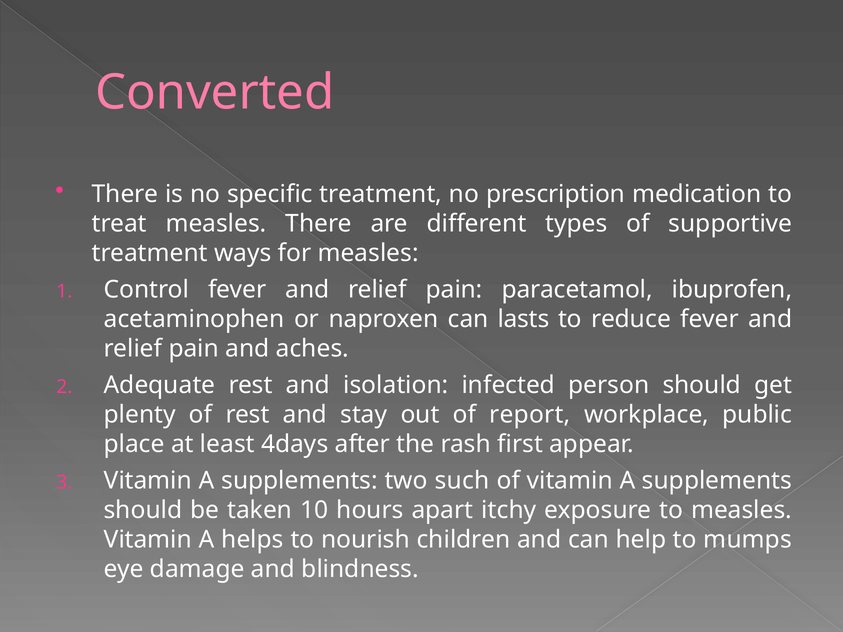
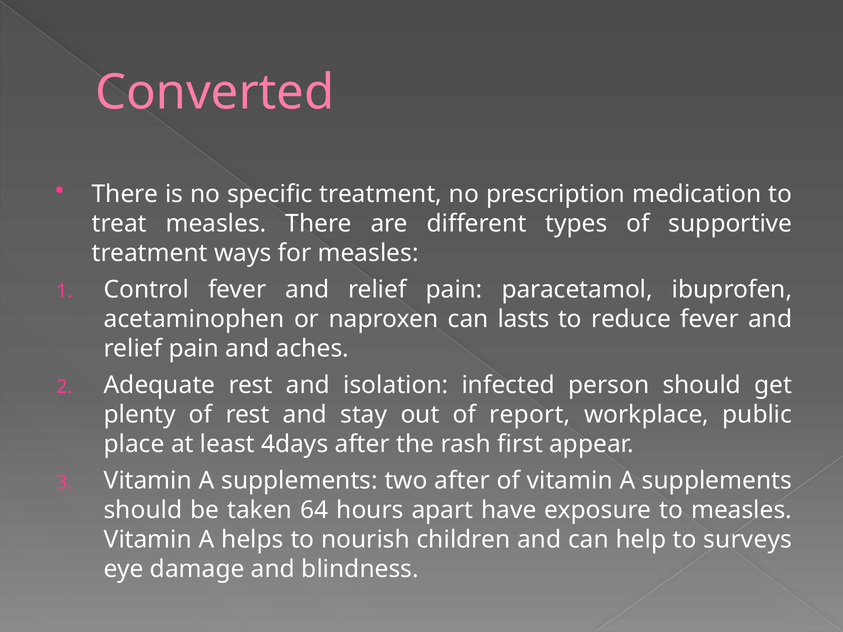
two such: such -> after (462, 481)
10: 10 -> 64 (314, 510)
itchy: itchy -> have (509, 510)
mumps: mumps -> surveys (748, 540)
